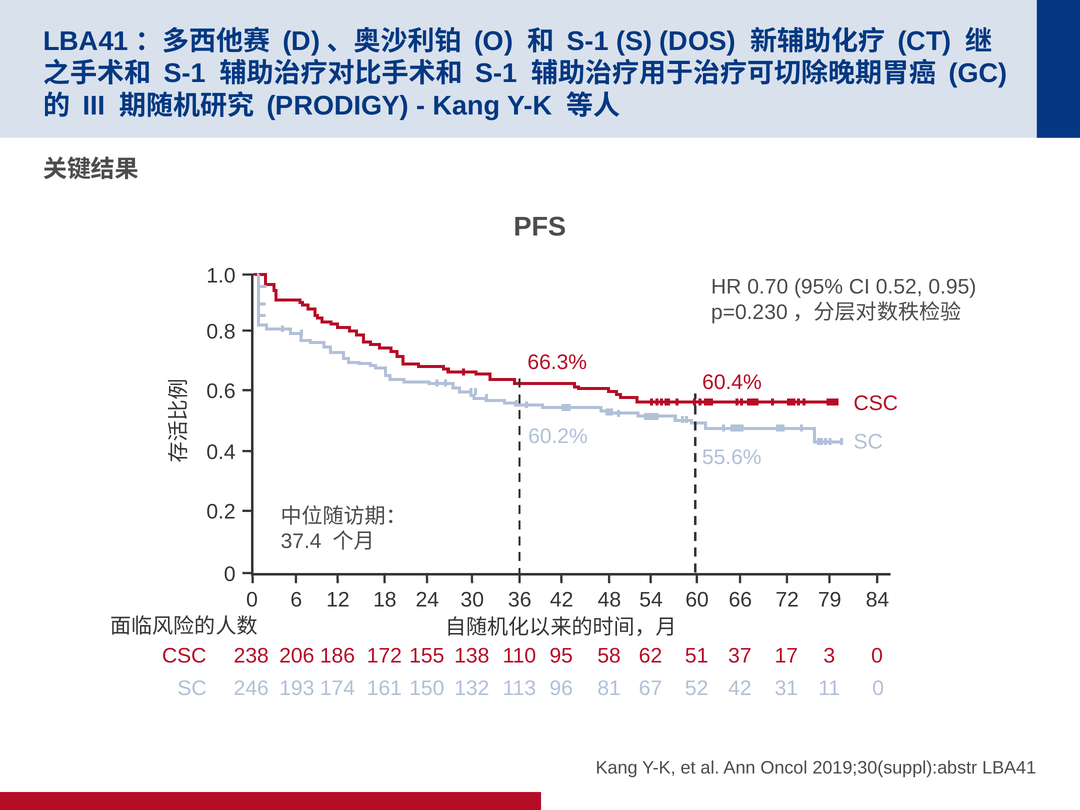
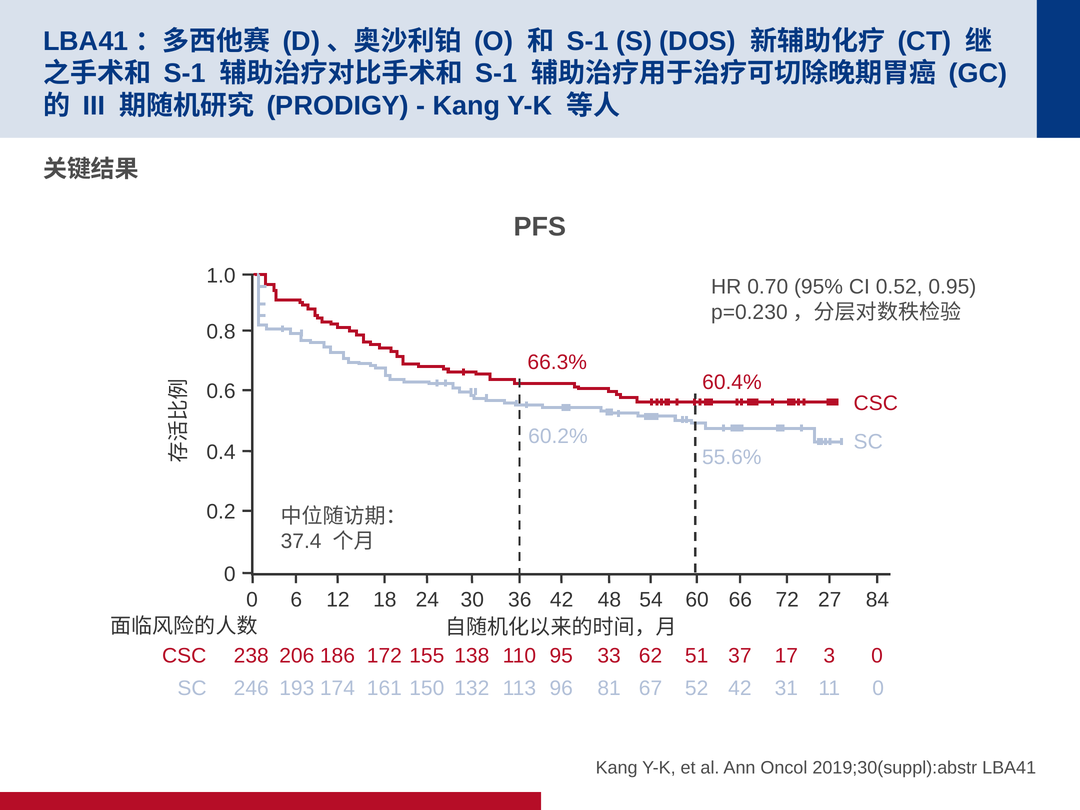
79: 79 -> 27 (830, 600)
58: 58 -> 33 (609, 656)
